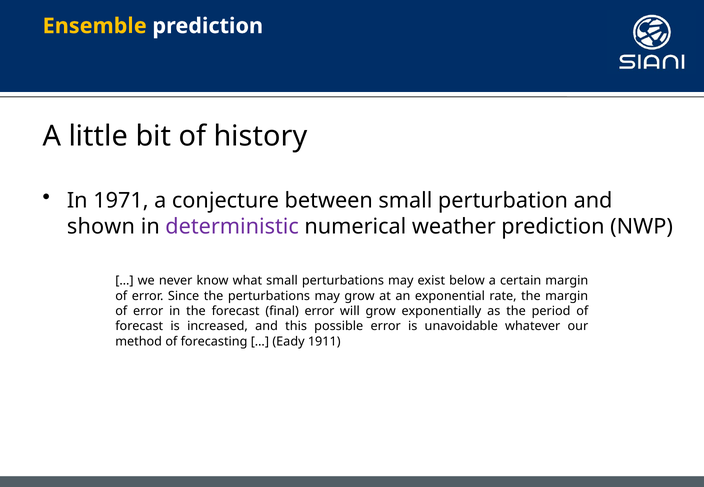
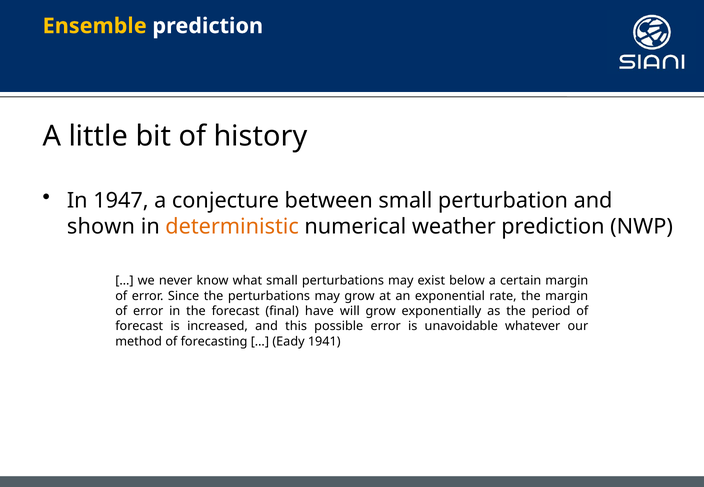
1971: 1971 -> 1947 (121, 201)
deterministic colour: purple -> orange (232, 227)
final error: error -> have (319, 311)
1911: 1911 -> 1941 (324, 342)
